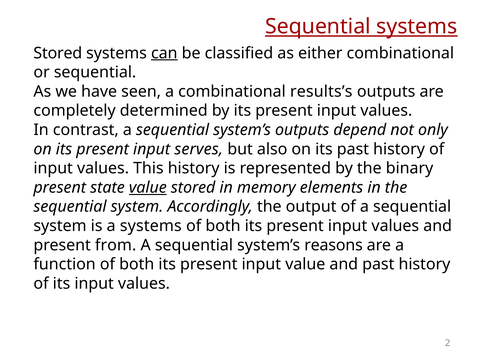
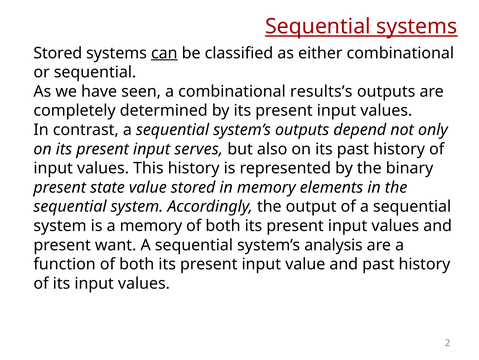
value underline: present -> none (148, 187)
a systems: systems -> memory (151, 225)
from: from -> want (116, 245)
reasons: reasons -> analysis (333, 245)
